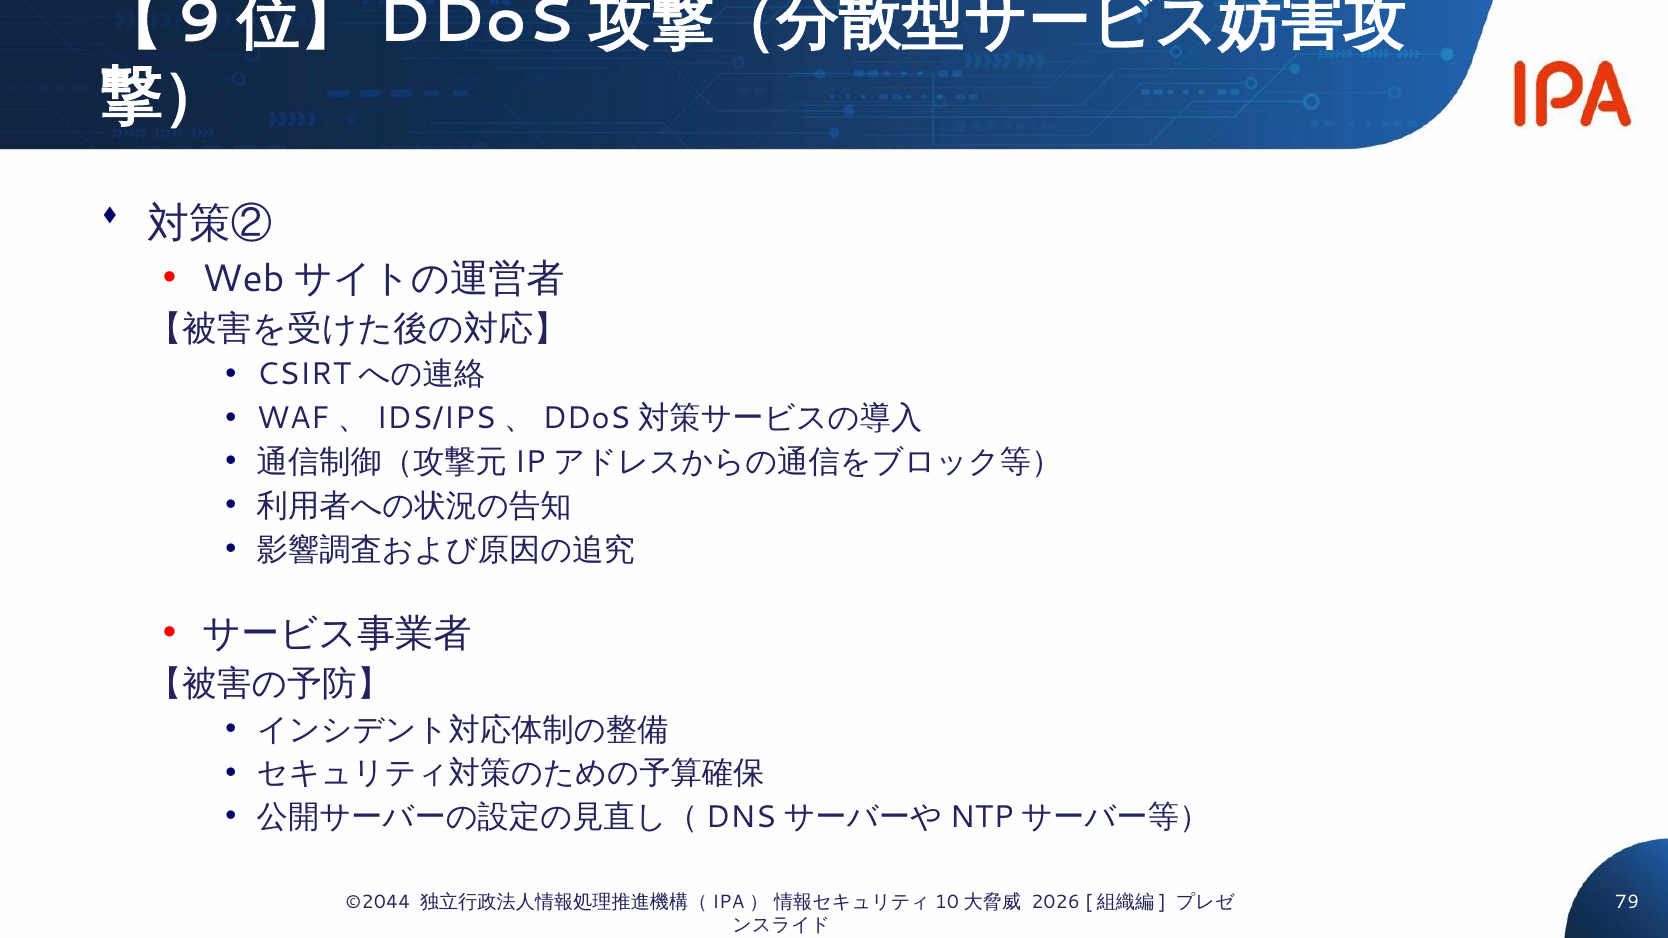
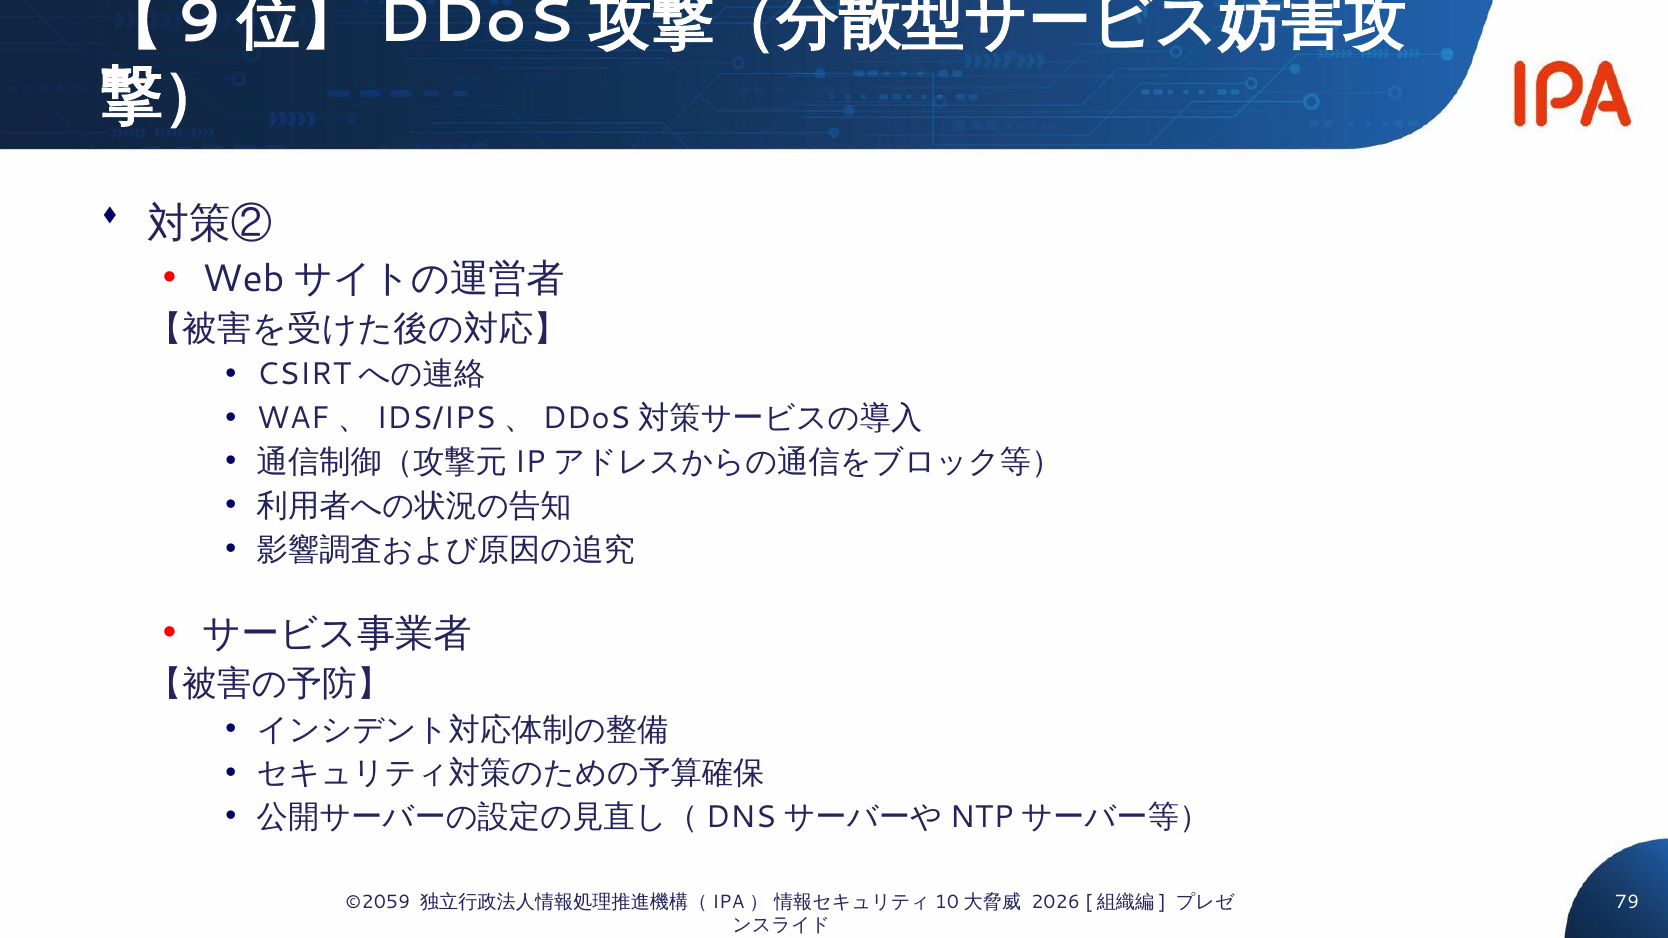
©2044: ©2044 -> ©2059 (378, 903)
